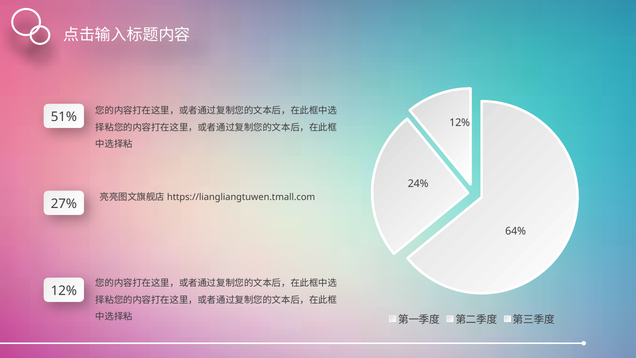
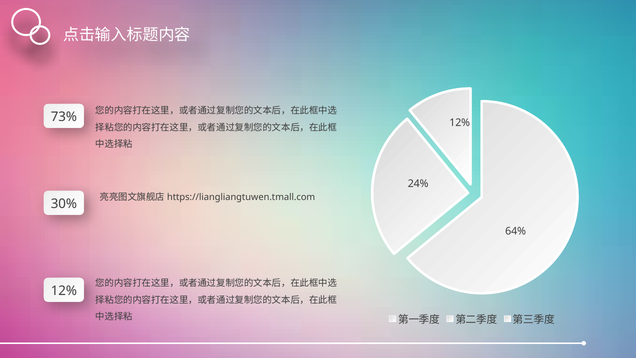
51%: 51% -> 73% (64, 117)
27%: 27% -> 30% (64, 204)
